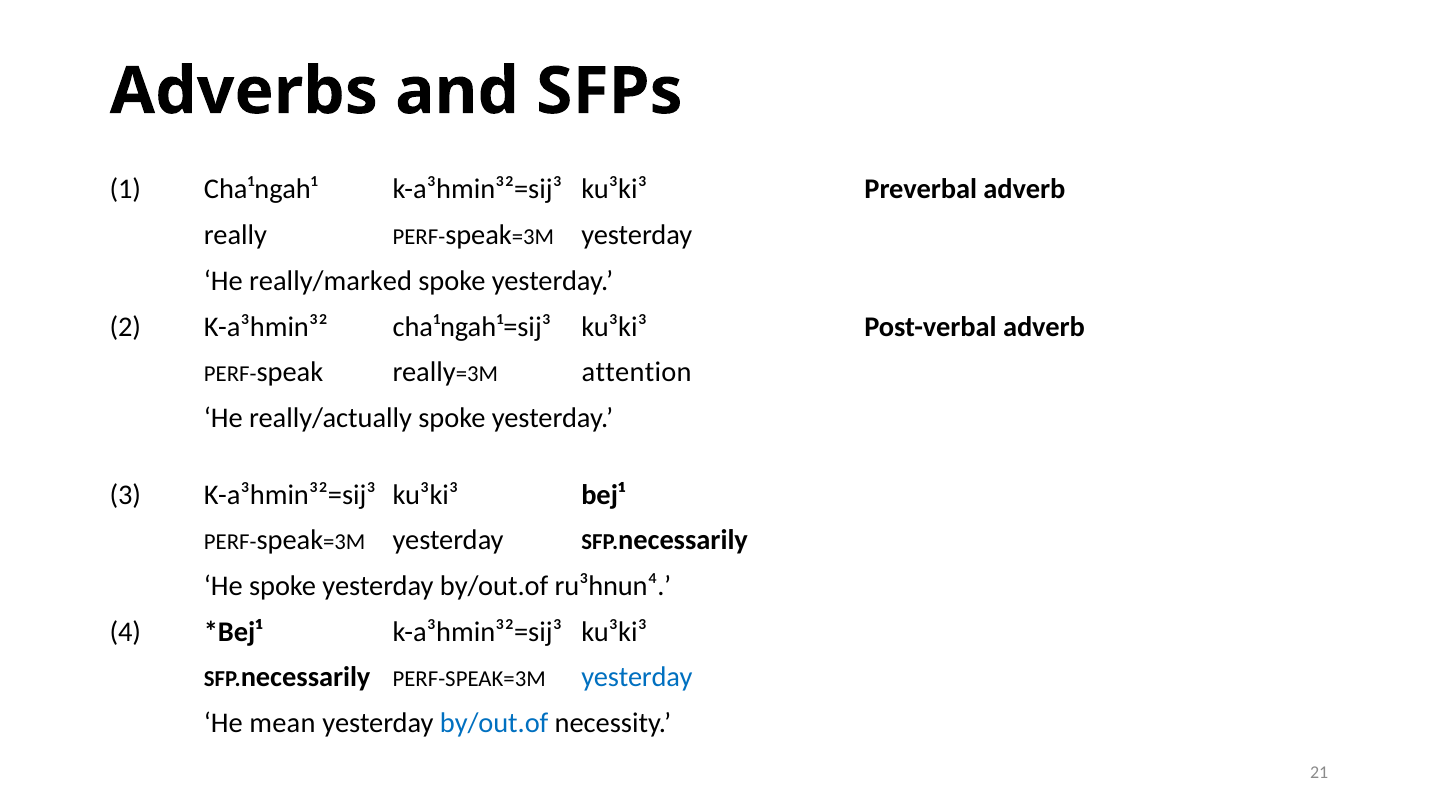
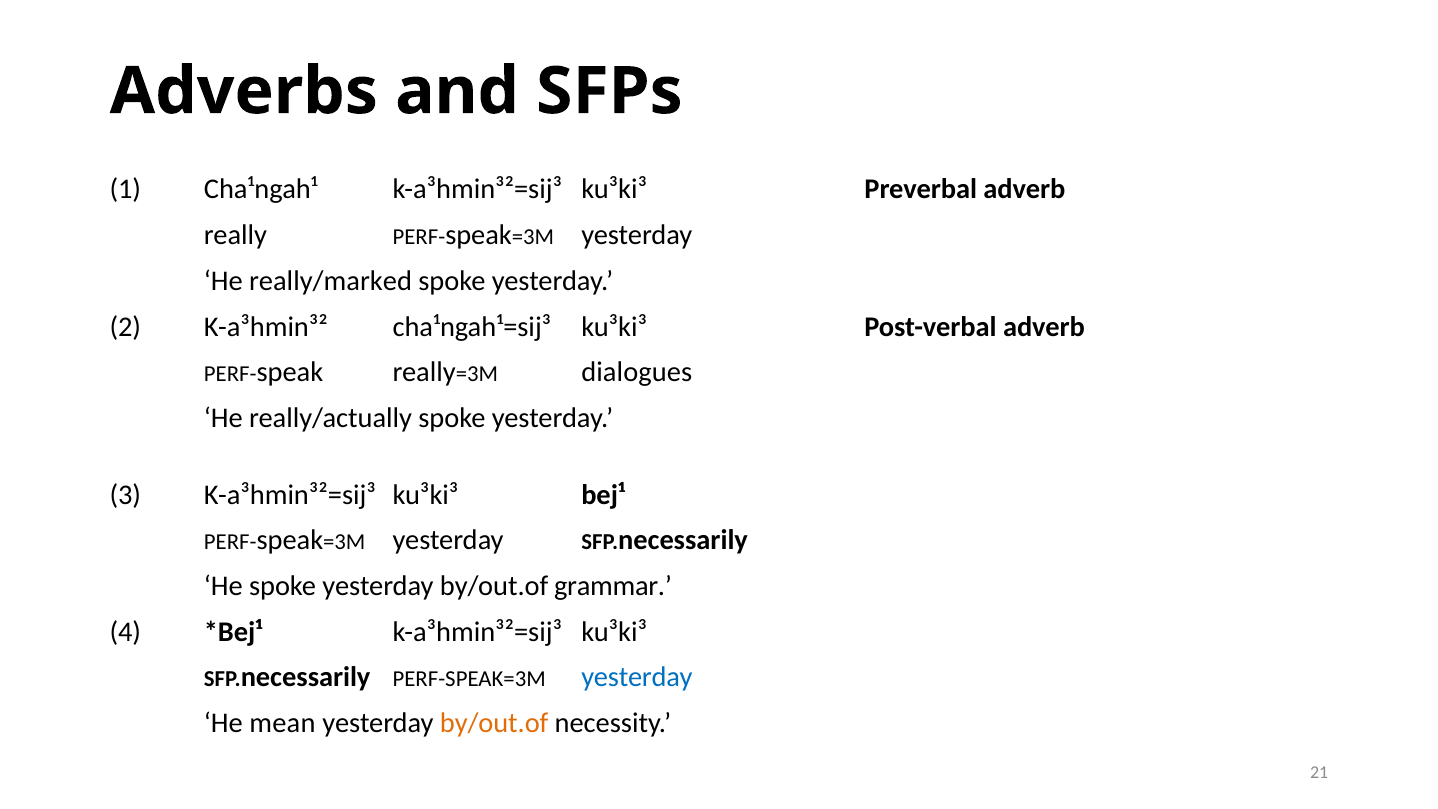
attention: attention -> dialogues (637, 372)
ru³hnun⁴: ru³hnun⁴ -> grammar (613, 586)
by/out.of colour: blue -> orange (494, 723)
